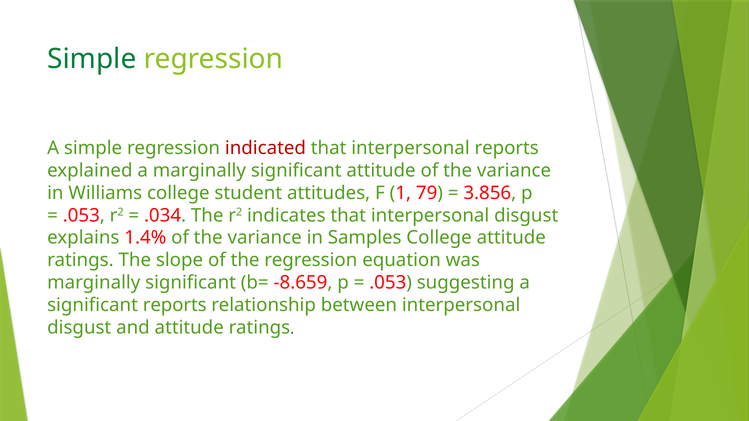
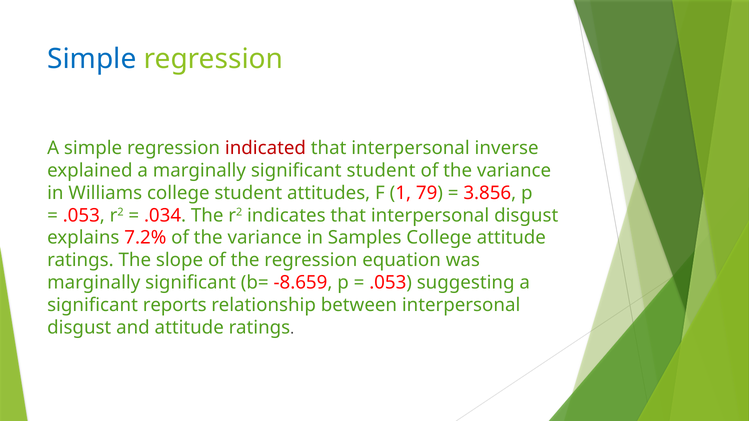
Simple colour: green -> blue (92, 59)
interpersonal reports: reports -> inverse (507, 148)
significant attitude: attitude -> student (381, 171)
1.4%: 1.4% -> 7.2% (145, 238)
